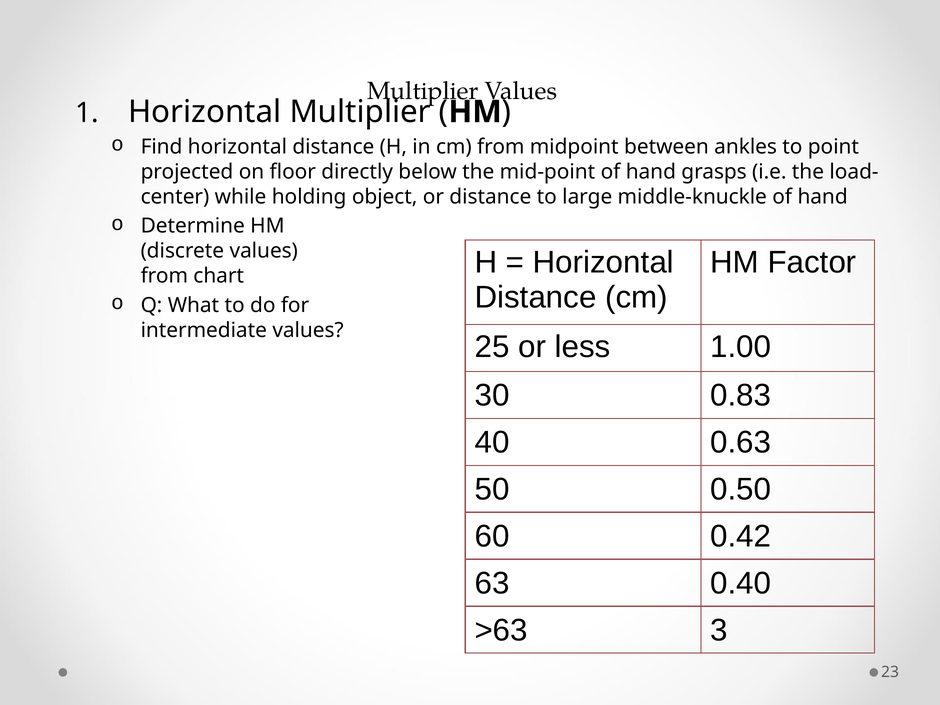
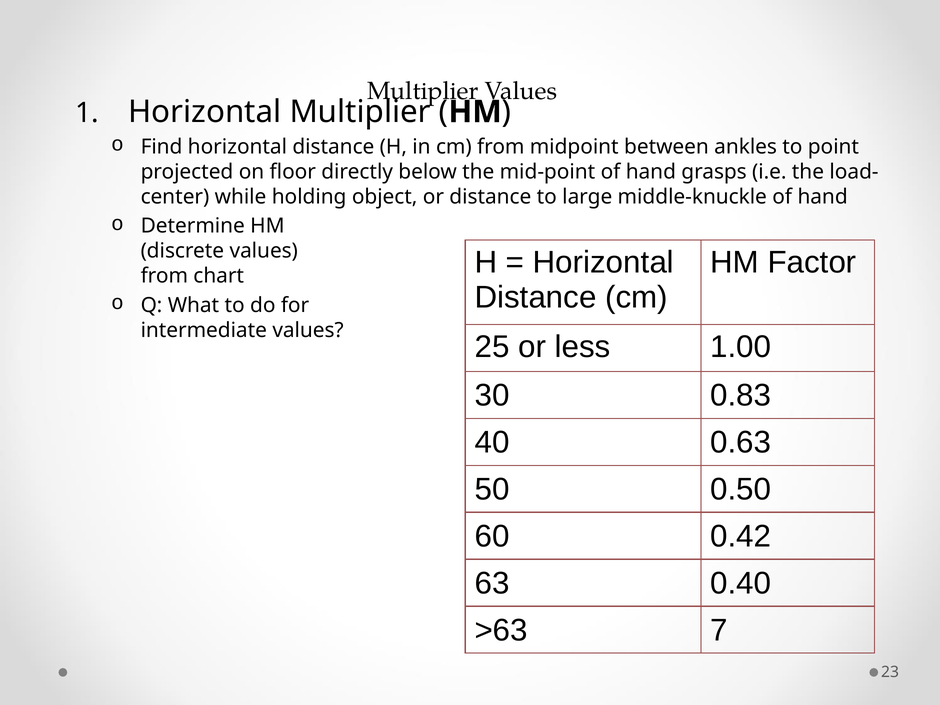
3: 3 -> 7 (719, 630)
